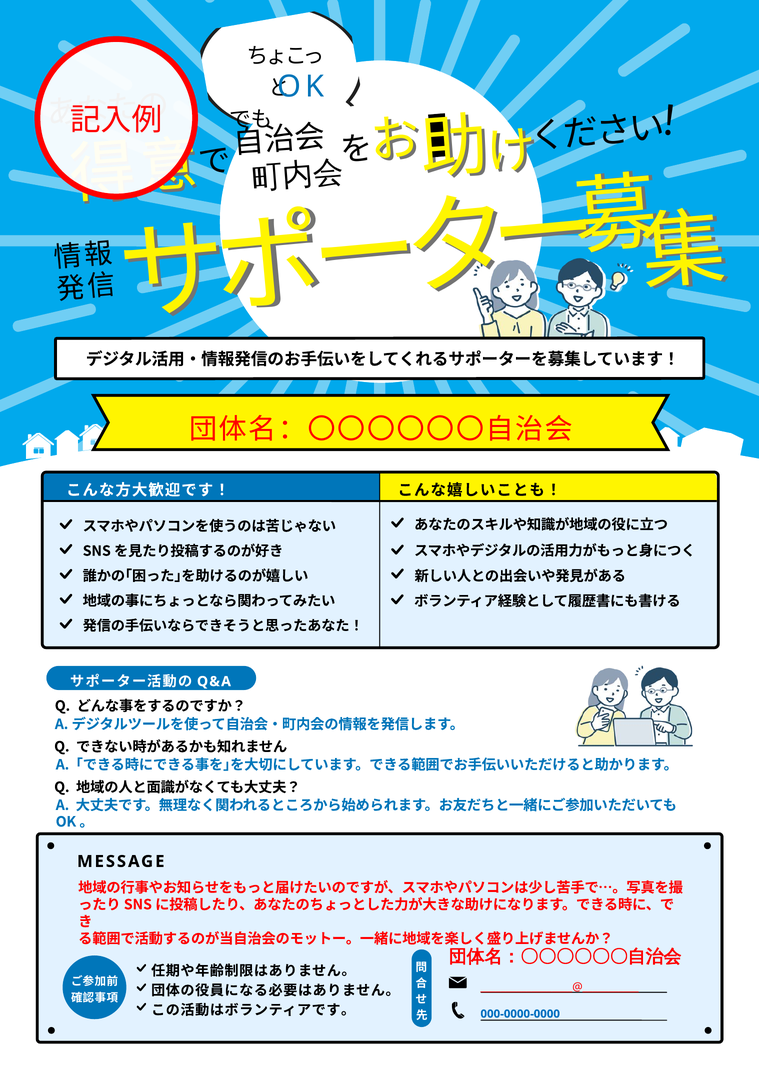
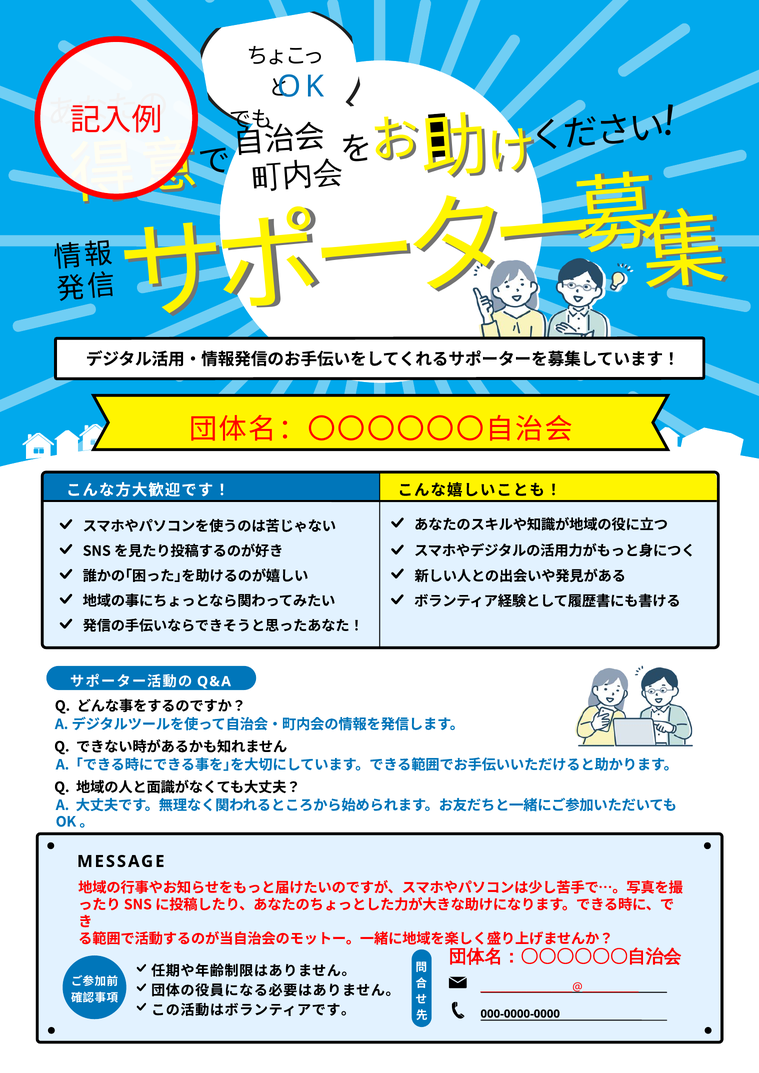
000-0000-0000 colour: blue -> black (520, 1015)
